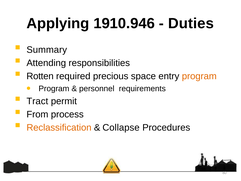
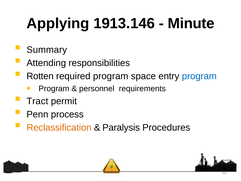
1910.946: 1910.946 -> 1913.146 (124, 23)
Duties: Duties -> Minute (191, 23)
required precious: precious -> program (111, 76)
program colour: orange -> blue (199, 76)
From: From -> Penn (37, 114)
Collapse: Collapse -> Paralysis (121, 127)
